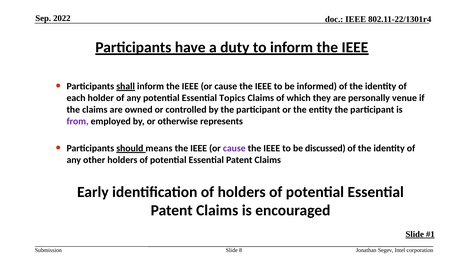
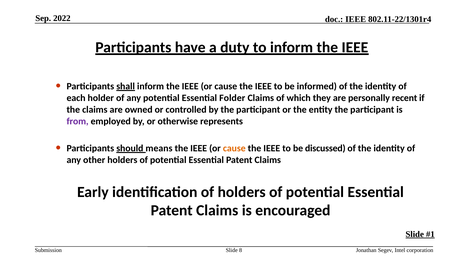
Topics: Topics -> Folder (232, 98)
venue: venue -> recent (405, 98)
cause colour: purple -> orange (234, 148)
